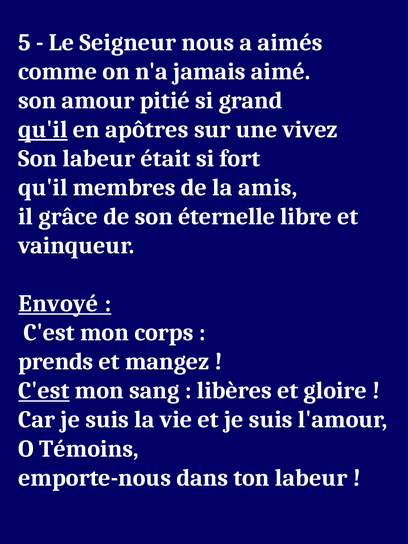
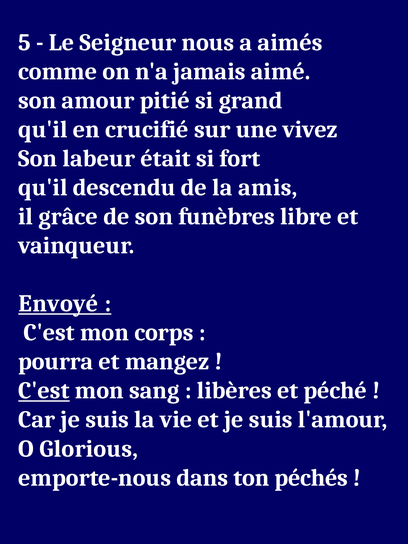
qu'il underline: present -> none (43, 129)
apôtres: apôtres -> crucifié (147, 129)
membres: membres -> descendu (124, 188)
éternelle: éternelle -> funèbres (227, 217)
prends: prends -> pourra (56, 362)
gloire: gloire -> péché (335, 391)
Témoins: Témoins -> Glorious (89, 449)
ton labeur: labeur -> péchés (311, 478)
